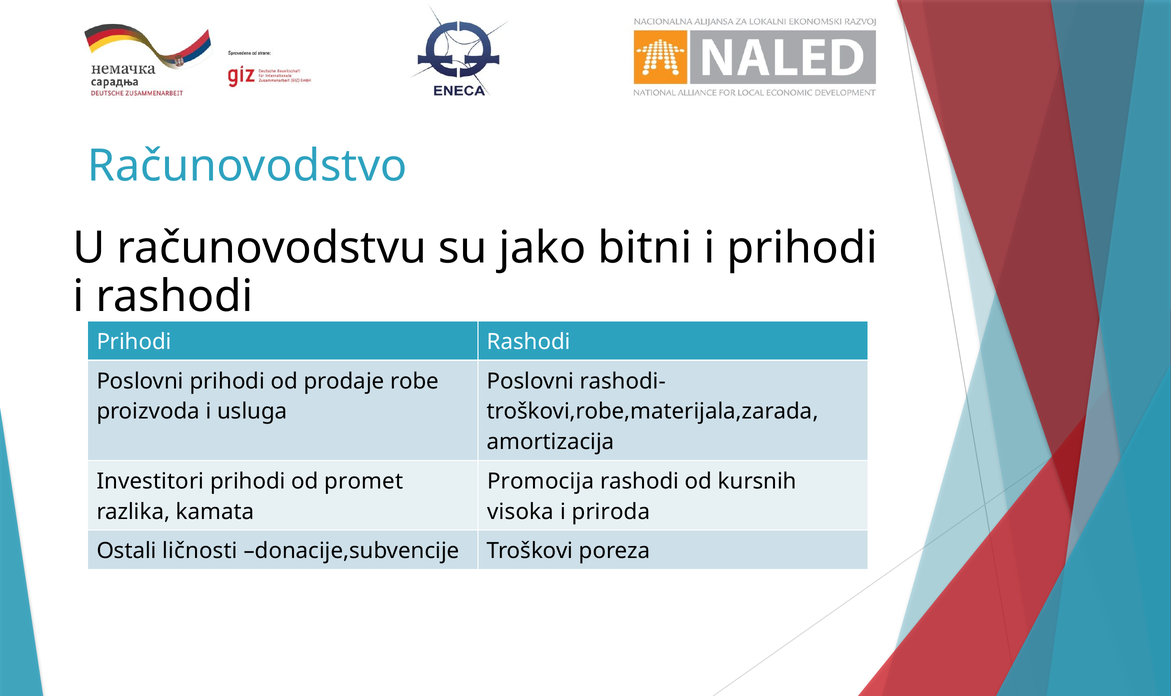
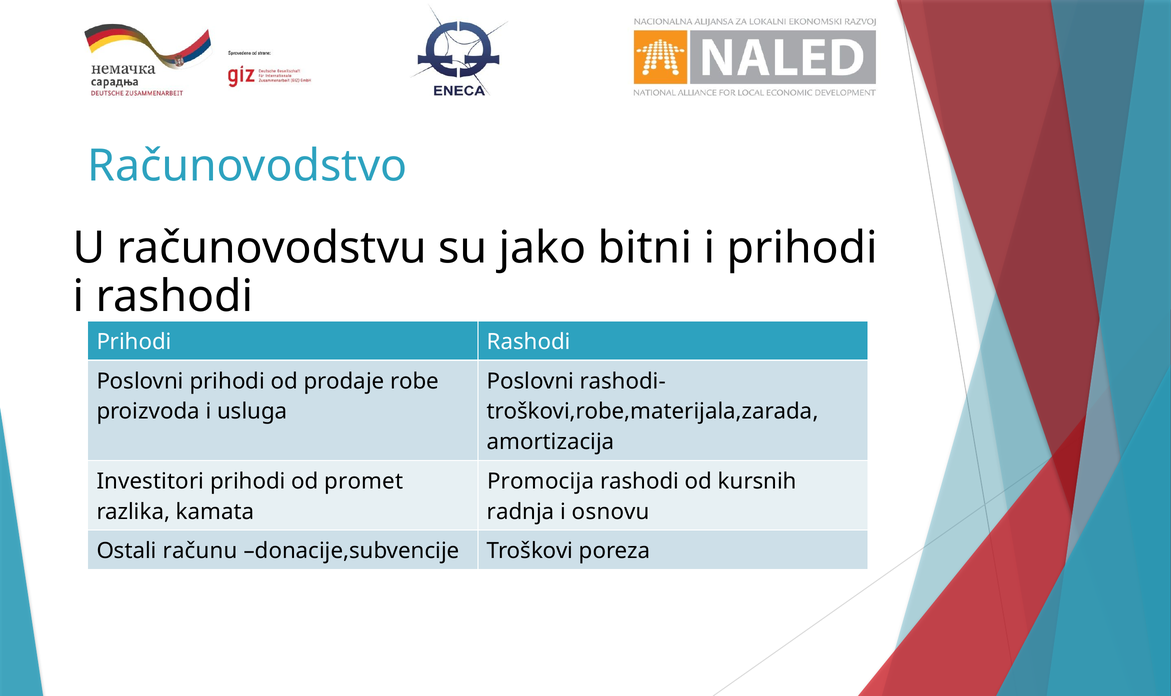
visoka: visoka -> radnja (521, 512)
priroda: priroda -> osnovu (611, 512)
ličnosti: ličnosti -> računu (200, 551)
